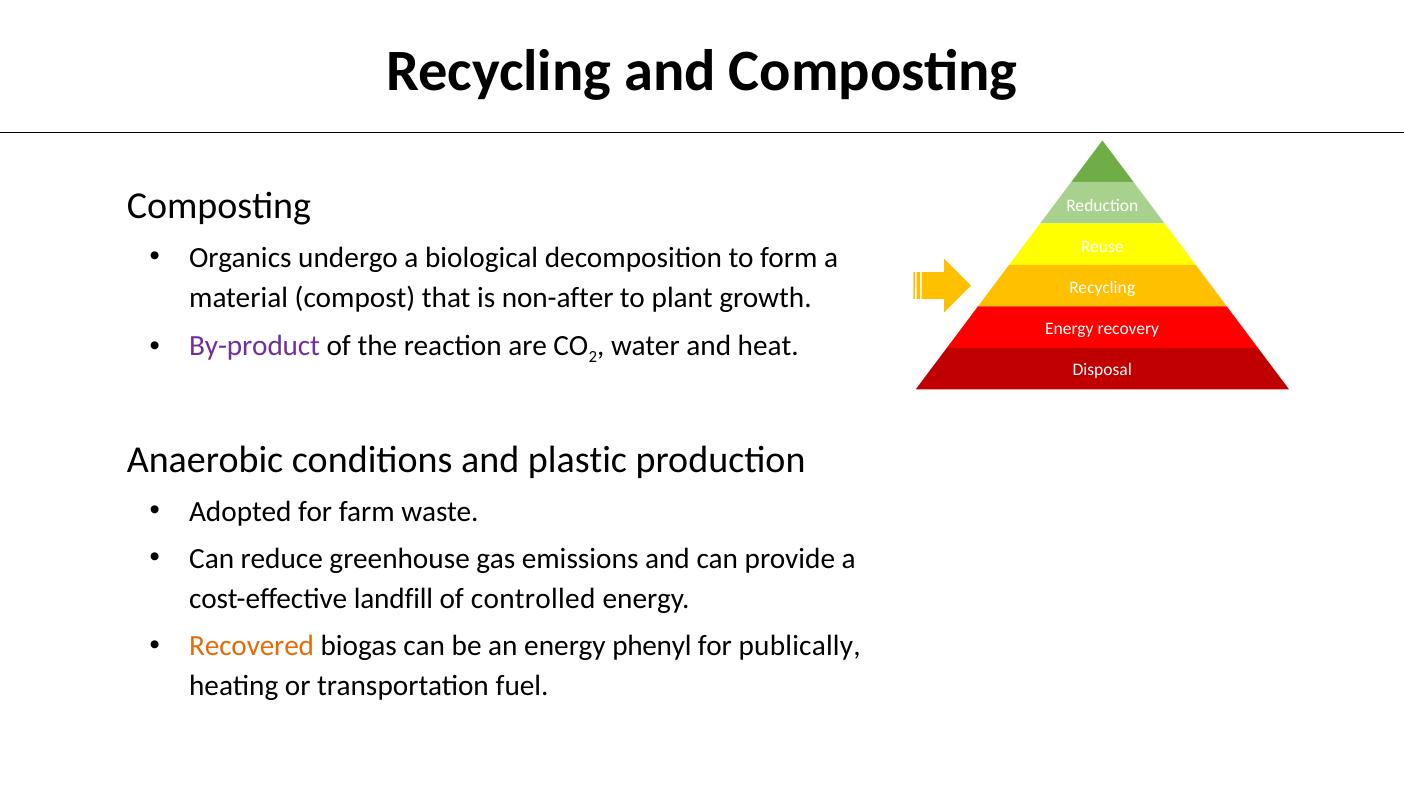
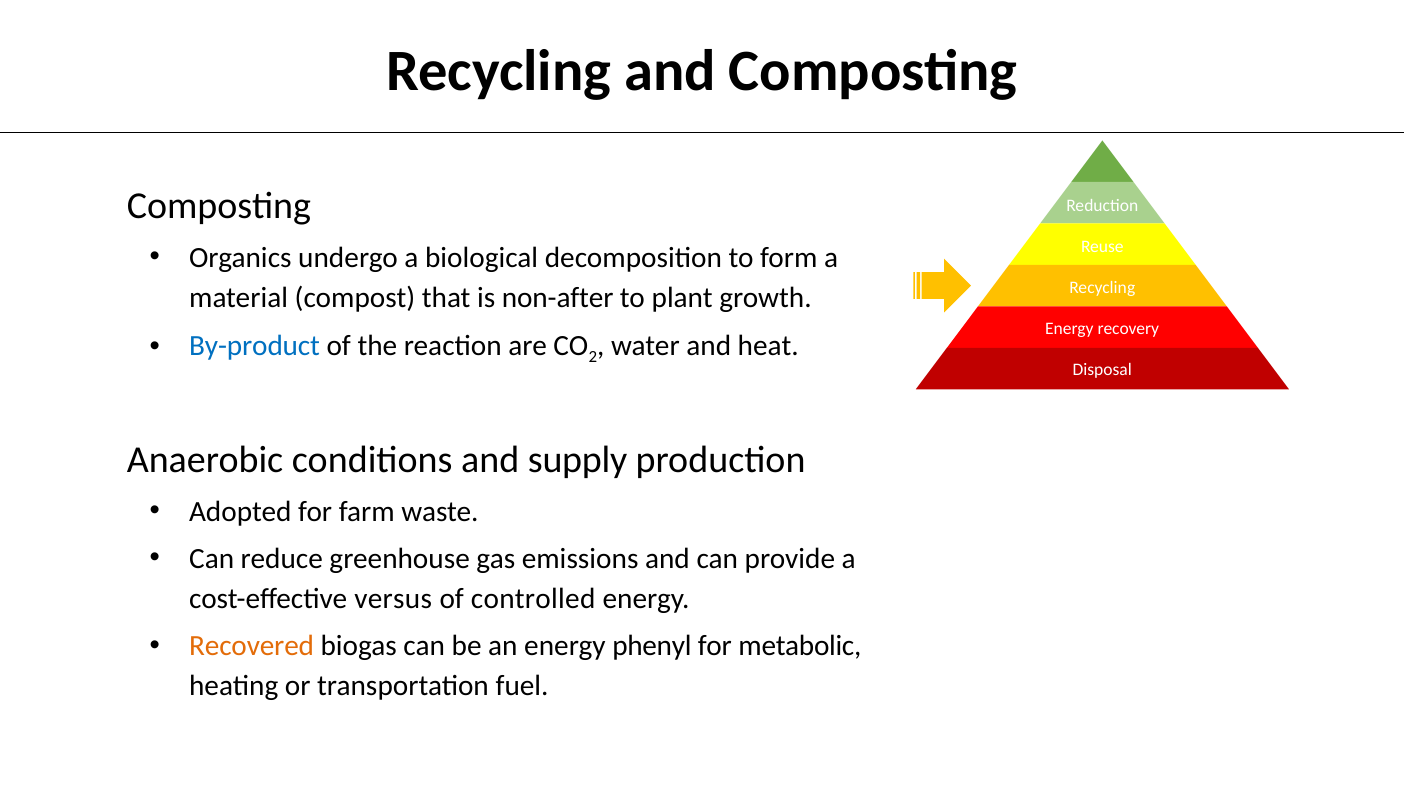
By-product colour: purple -> blue (255, 345)
plastic: plastic -> supply (578, 459)
landfill: landfill -> versus (393, 599)
publically: publically -> metabolic (800, 646)
